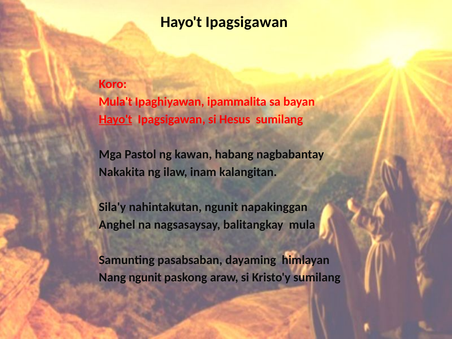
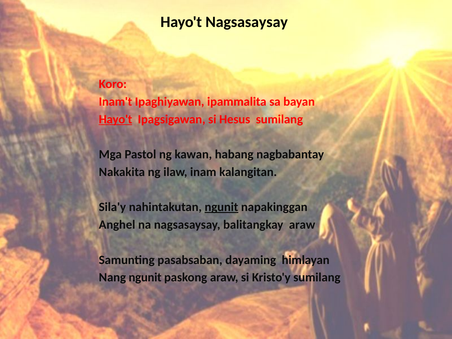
Ipagsigawan: Ipagsigawan -> Nagsasaysay (247, 22)
Mula't: Mula't -> Inam't (115, 102)
ngunit underline: none -> present (221, 207)
balitangkay mula: mula -> araw (302, 225)
